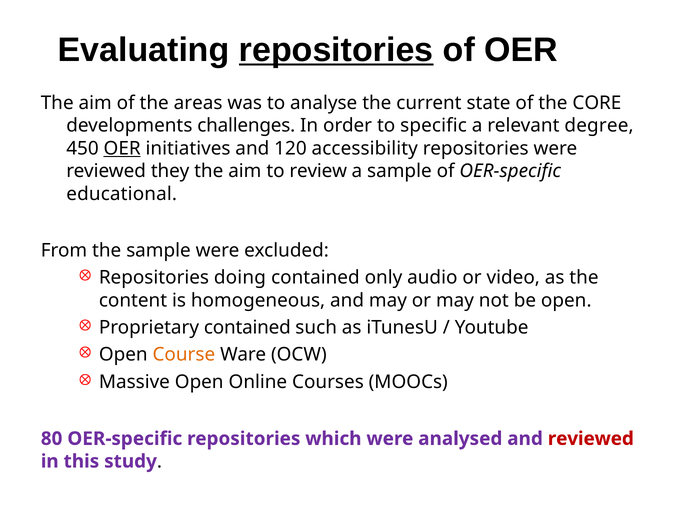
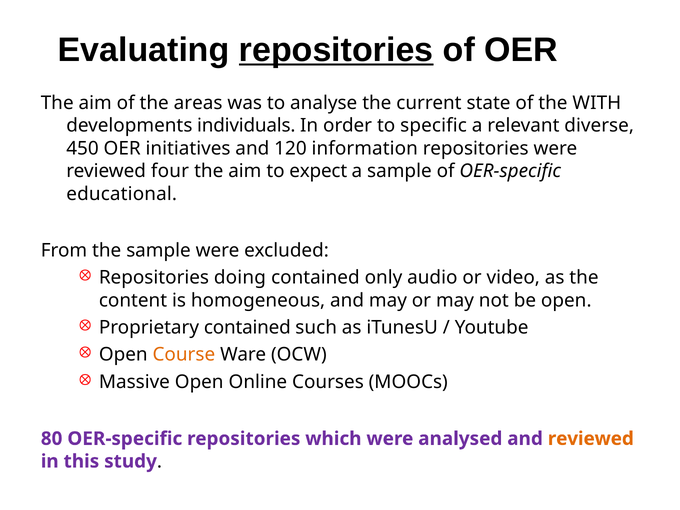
CORE: CORE -> WITH (597, 103)
challenges: challenges -> individuals (246, 126)
degree: degree -> diverse (599, 126)
OER underline: present -> none (122, 148)
accessibility: accessibility -> information (365, 148)
they: they -> four (170, 171)
review: review -> expect (318, 171)
reviewed colour: red -> orange (591, 439)
